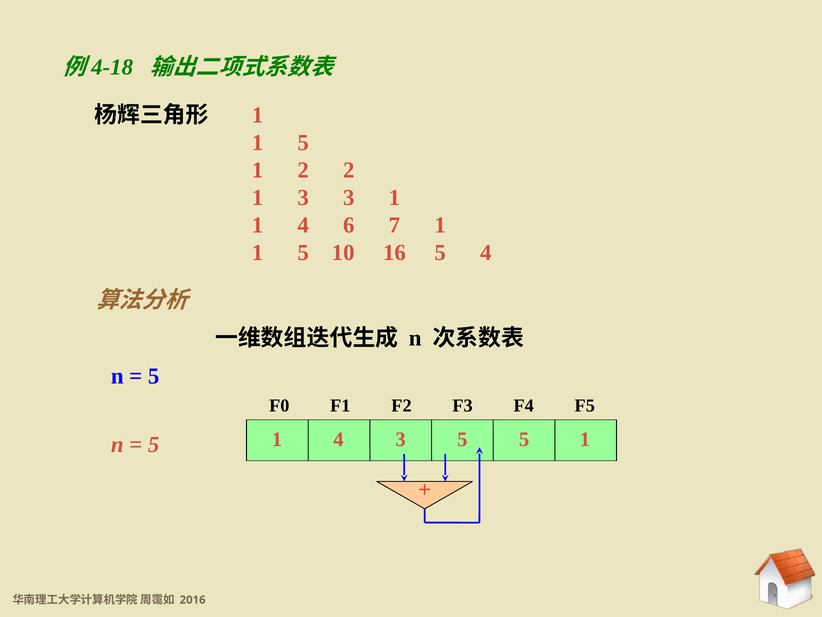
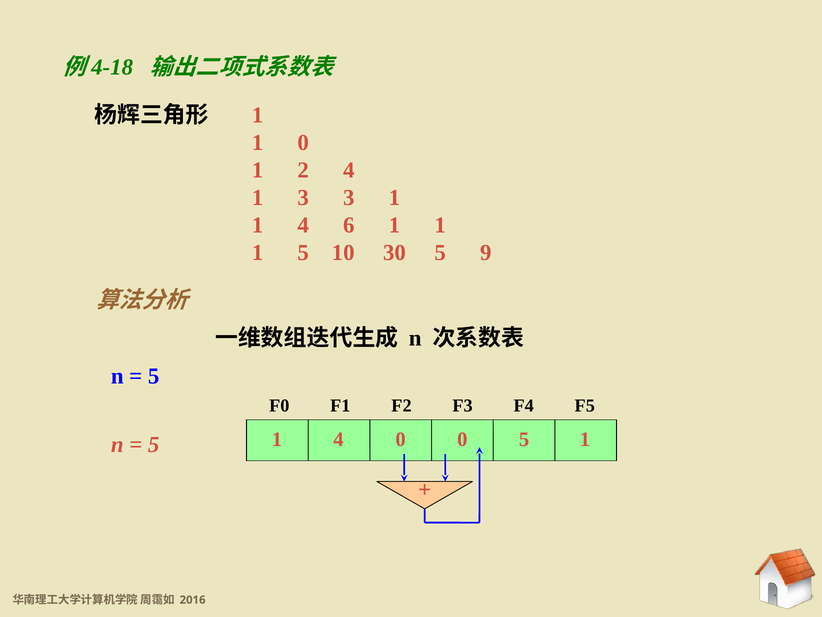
5: 5 -> 0 (303, 143)
2 2: 2 -> 4 (349, 170)
6 7: 7 -> 1 (394, 225)
16: 16 -> 30 (394, 252)
5 4: 4 -> 9 (486, 252)
3: 3 -> 0 (401, 439)
4 5: 5 -> 0 (462, 439)
